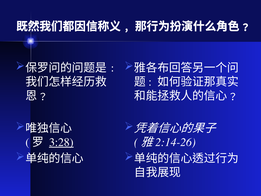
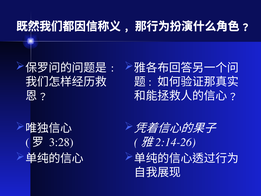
3:28 underline: present -> none (61, 142)
